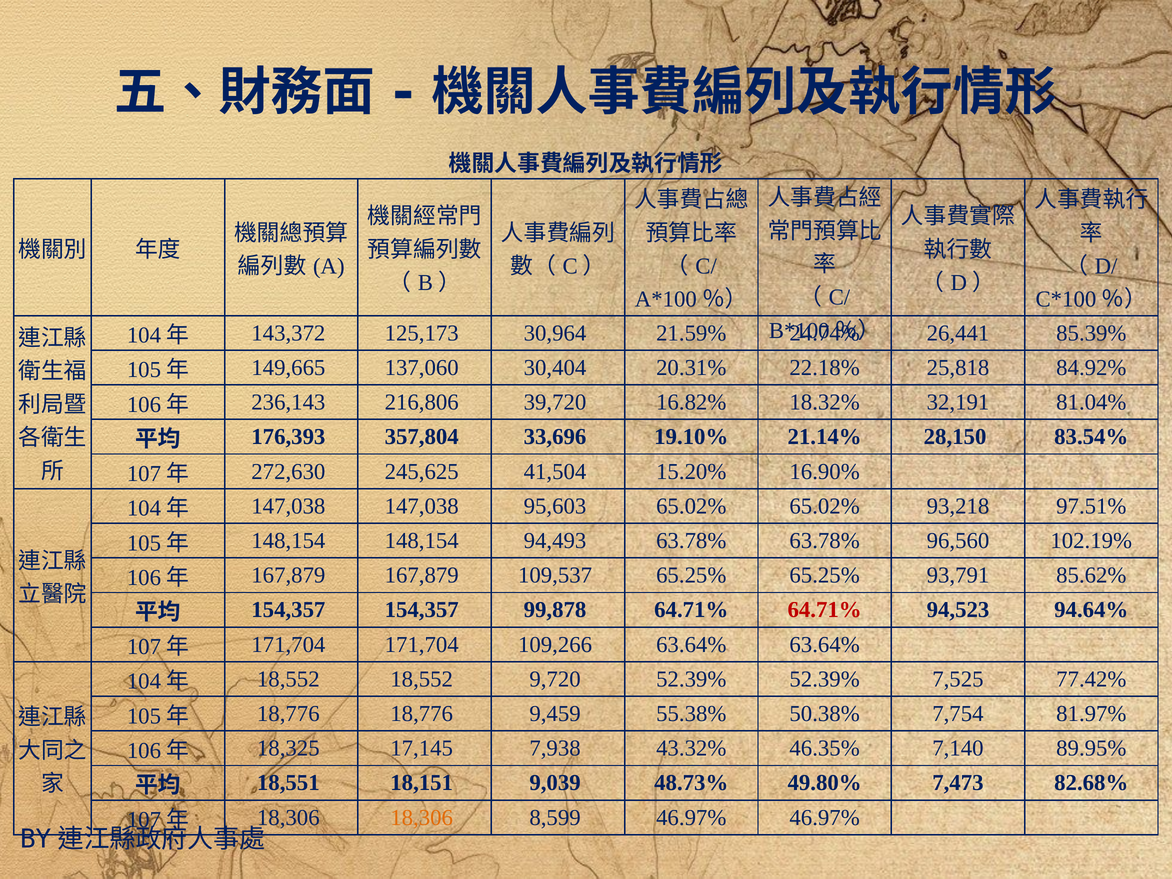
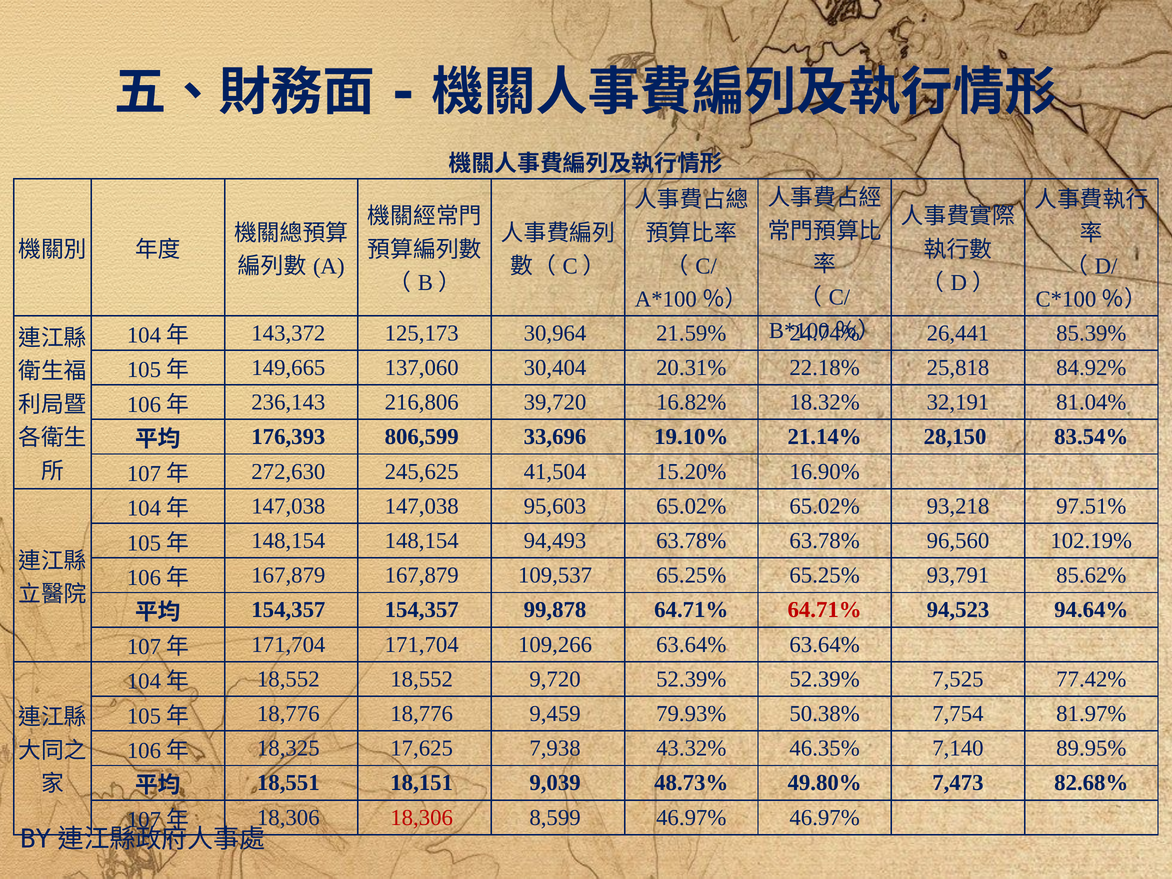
357,804: 357,804 -> 806,599 (422, 437)
55.38%: 55.38% -> 79.93% (691, 714)
17,145: 17,145 -> 17,625 (422, 748)
18,306 colour: orange -> red (422, 818)
